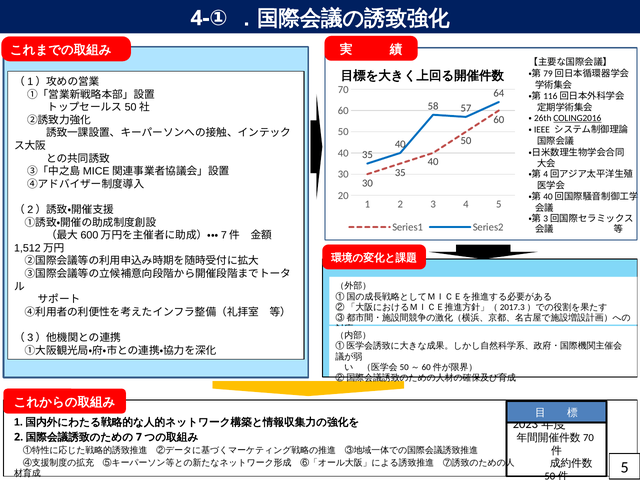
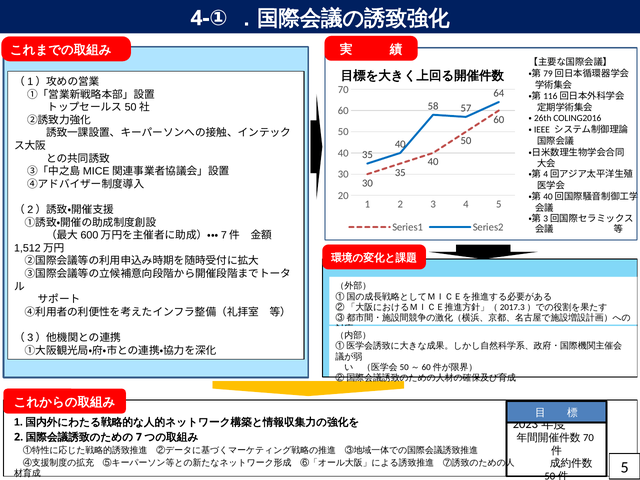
COLING2016 underline: present -> none (577, 118)
